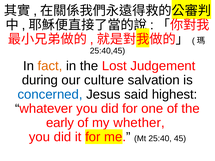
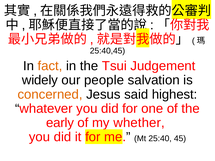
Lost: Lost -> Tsui (114, 66)
during: during -> widely (40, 80)
culture: culture -> people (104, 80)
concerned colour: blue -> orange (50, 95)
